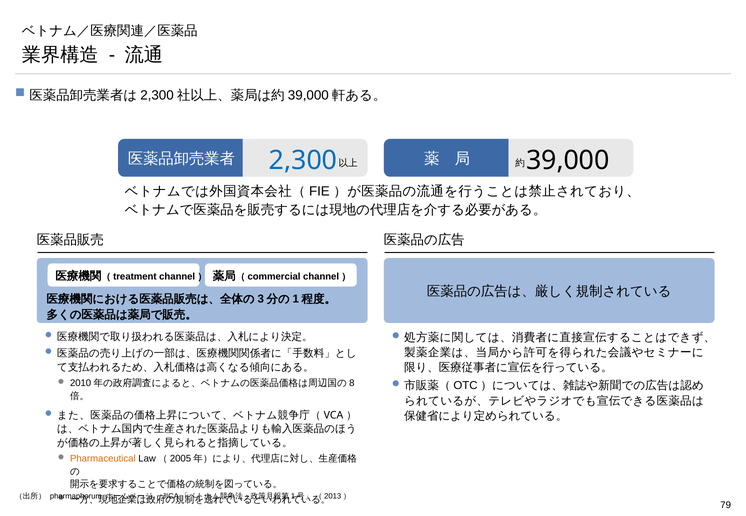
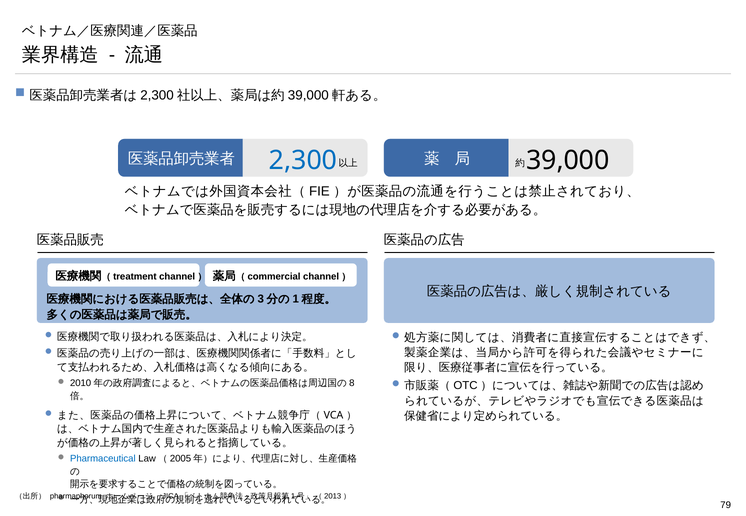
Pharmaceutical colour: orange -> blue (103, 459)
